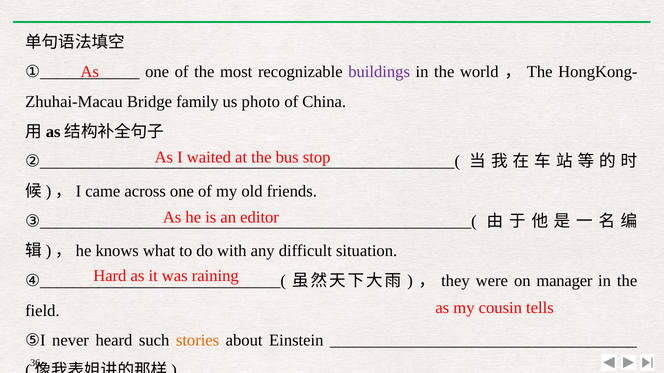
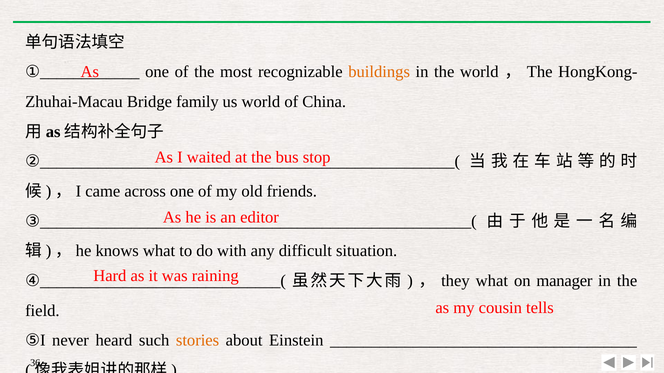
buildings colour: purple -> orange (379, 72)
us photo: photo -> world (261, 102)
were: were -> what (492, 281)
